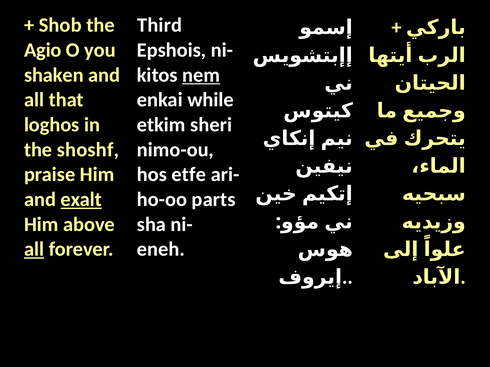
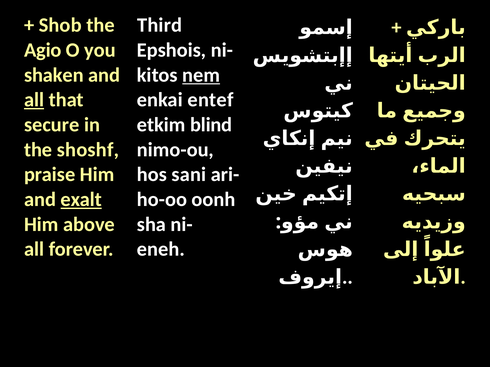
all underline: none -> present (34, 100)
while: while -> entef (211, 100)
loghos: loghos -> secure (52, 125)
sheri: sheri -> blind (211, 125)
etfe: etfe -> sani (189, 175)
parts: parts -> oonh (214, 200)
all underline: present -> none (34, 250)
